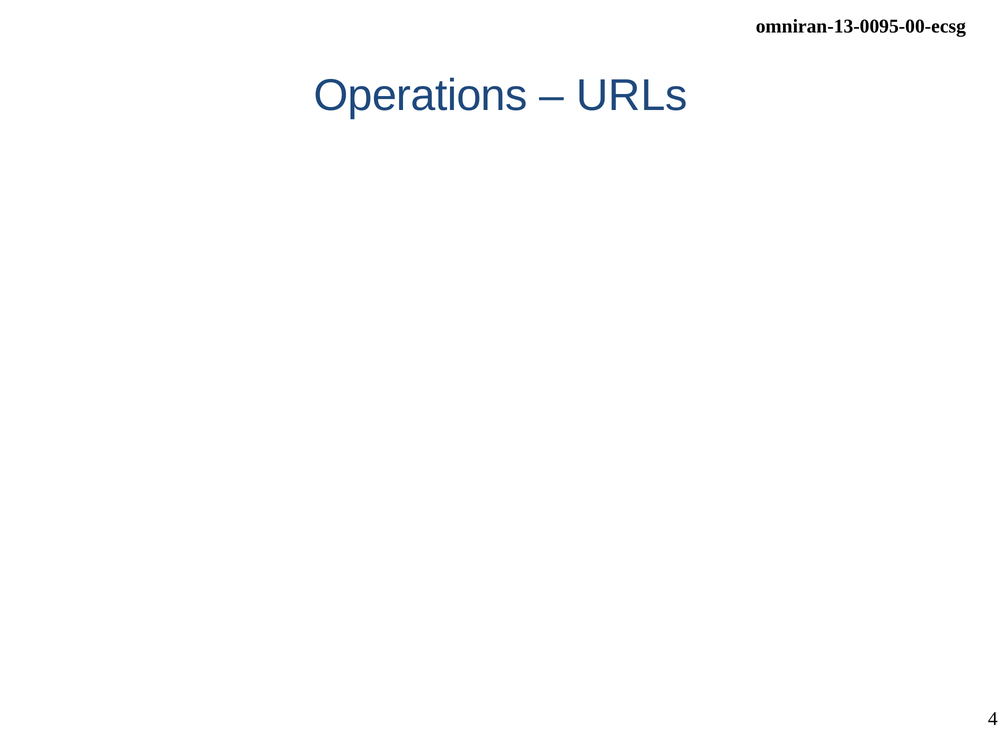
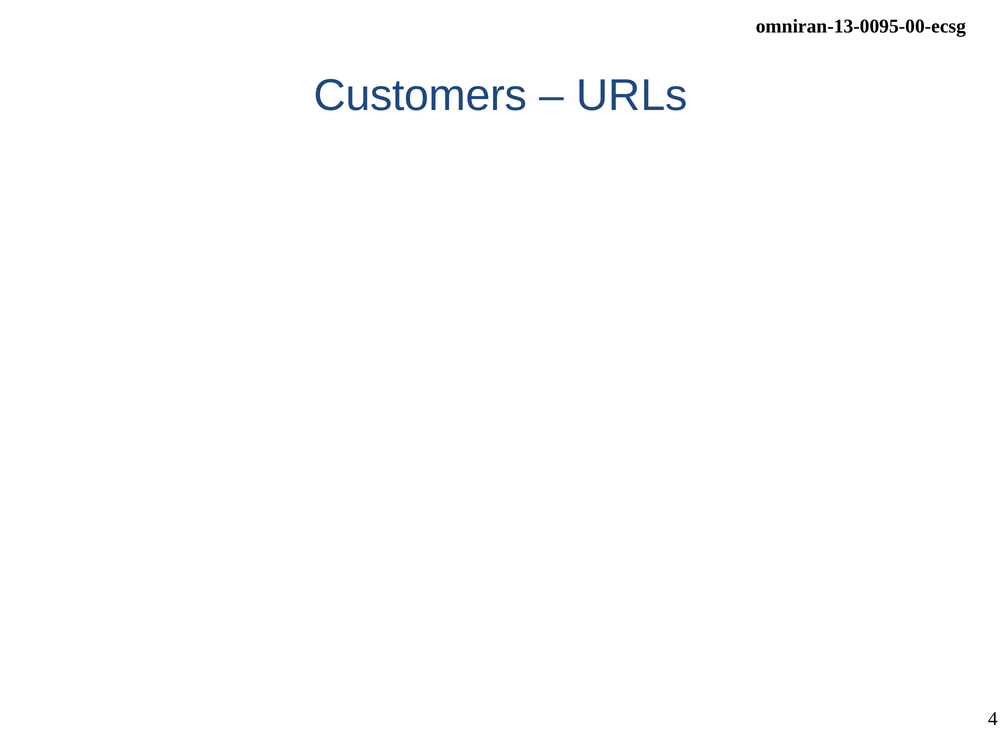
Operations: Operations -> Customers (420, 96)
